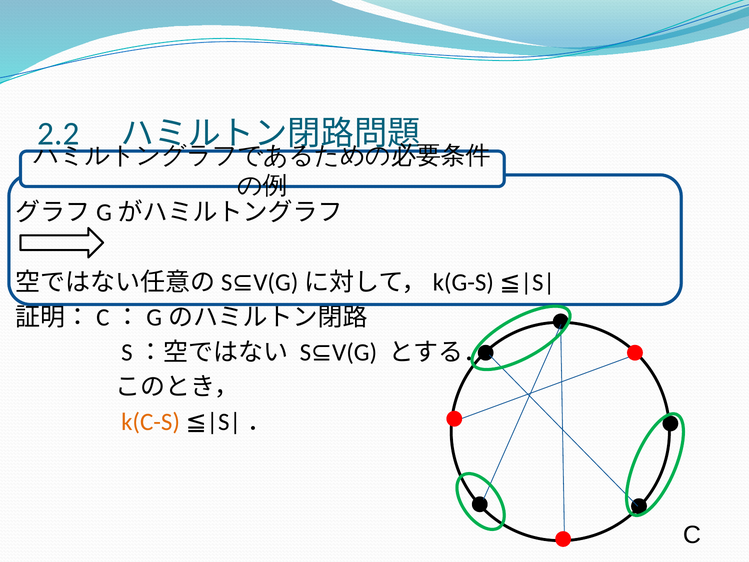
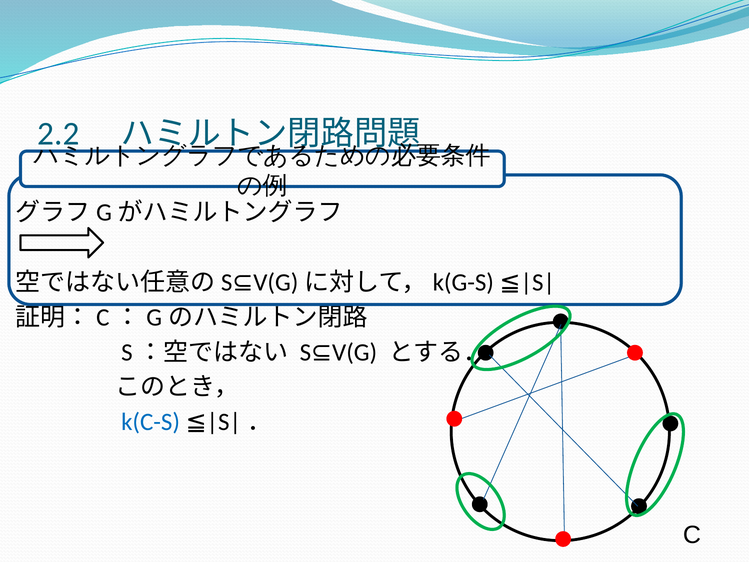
k(C-S colour: orange -> blue (151, 422)
